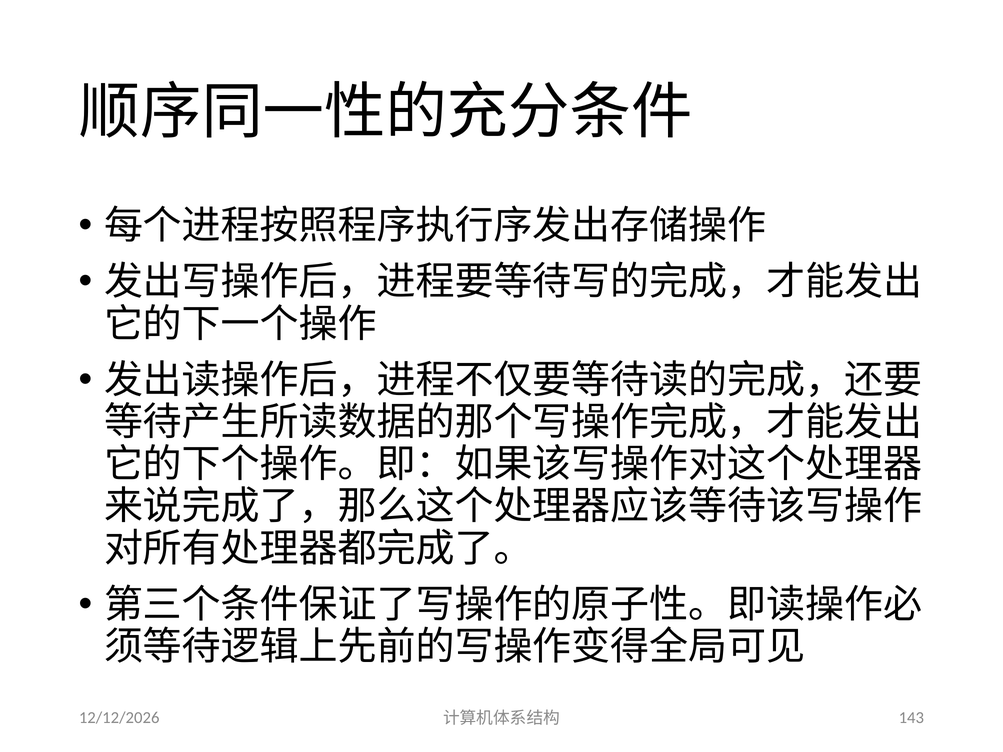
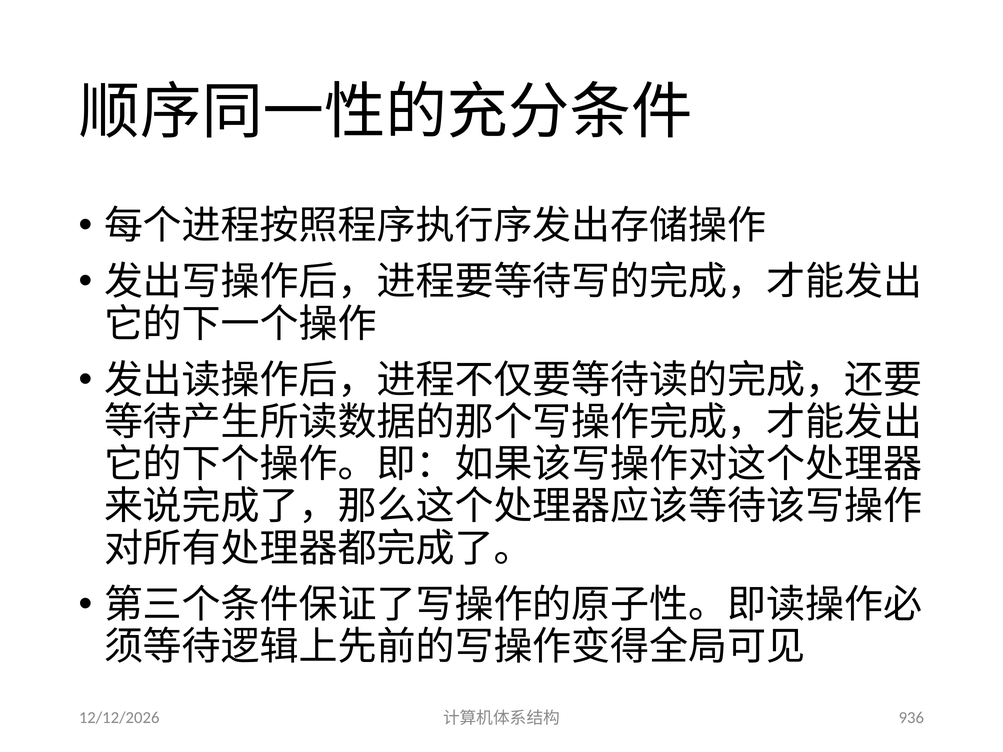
143: 143 -> 936 (911, 718)
